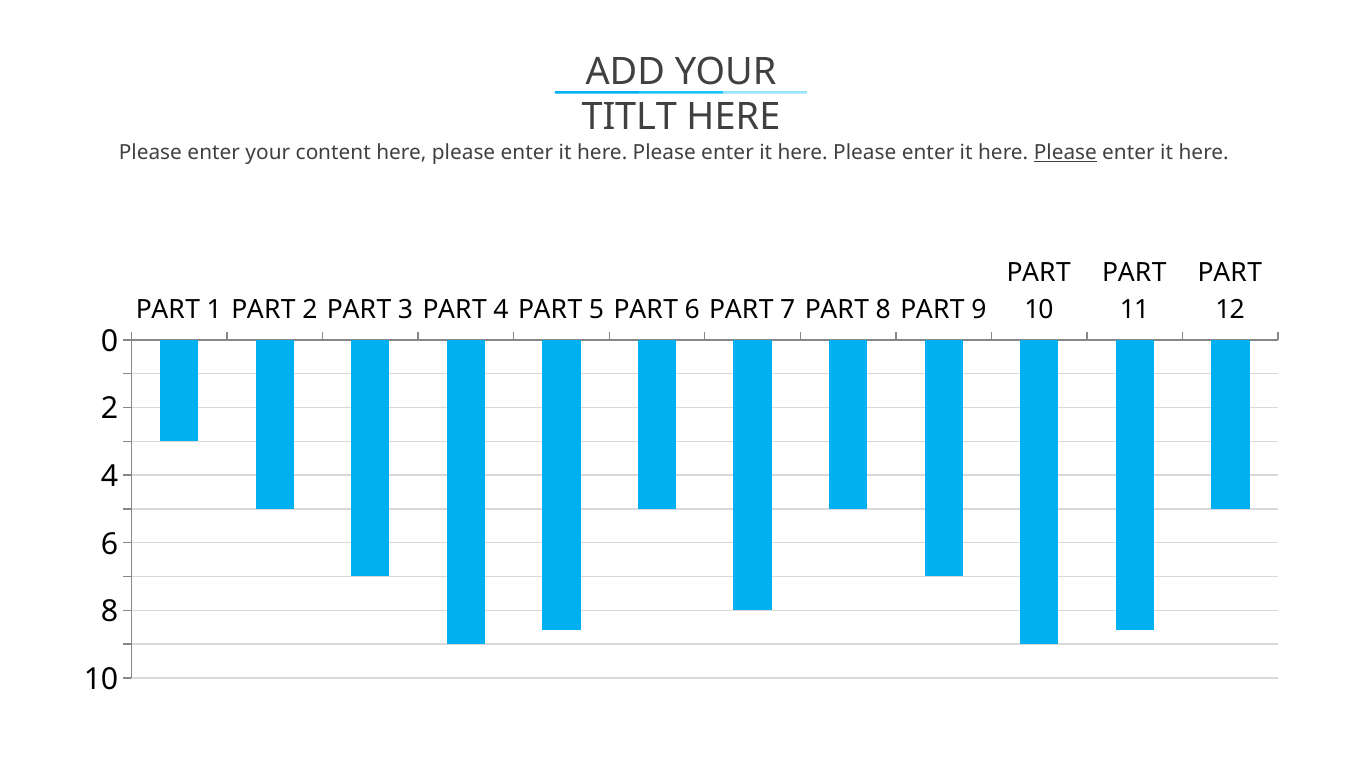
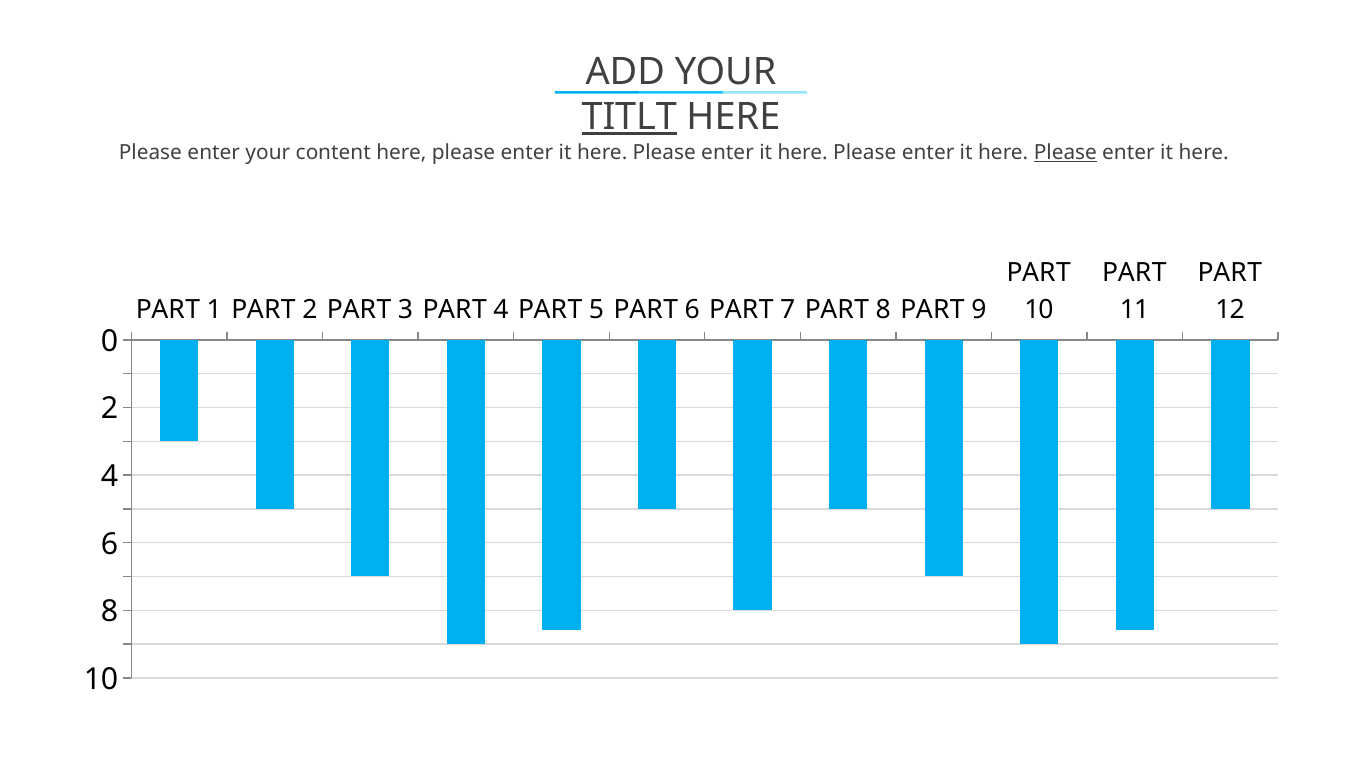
TITLT underline: none -> present (629, 117)
